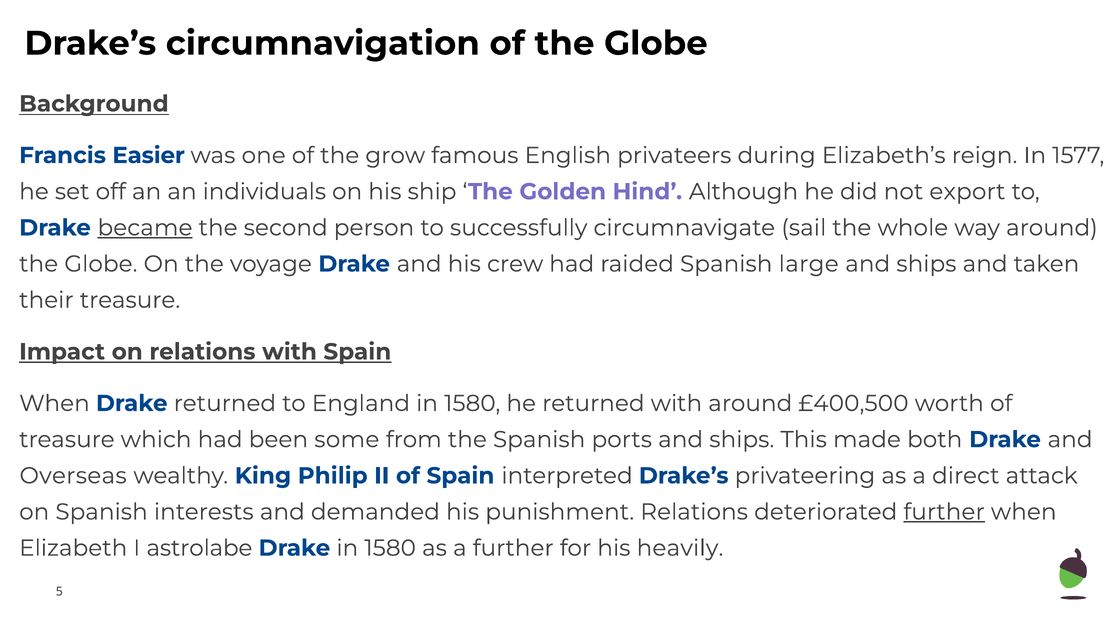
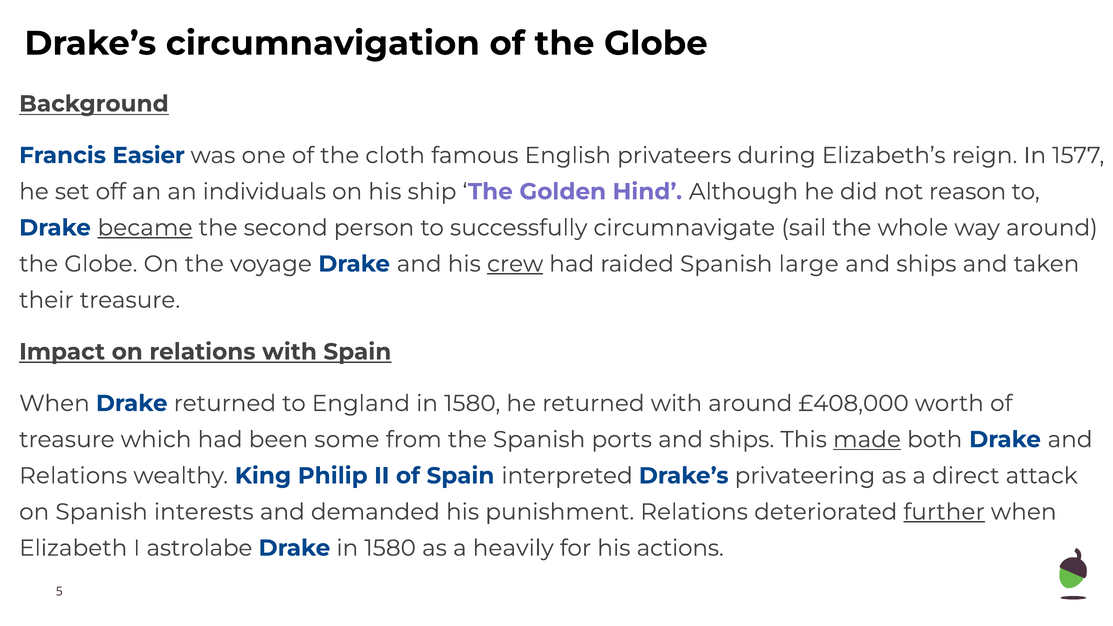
grow: grow -> cloth (395, 155)
export: export -> reason (968, 192)
crew underline: none -> present (515, 264)
£400,500: £400,500 -> £408,000 (854, 403)
made underline: none -> present (867, 440)
Overseas: Overseas -> Relations (73, 476)
a further: further -> heavily (513, 548)
heavily: heavily -> actions (680, 548)
